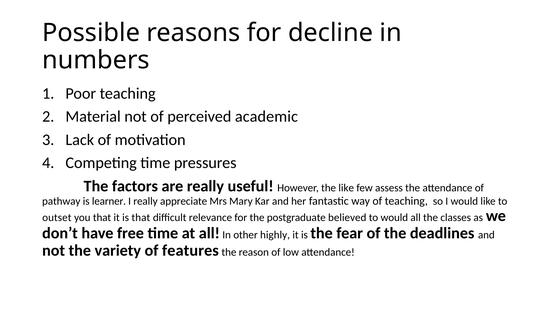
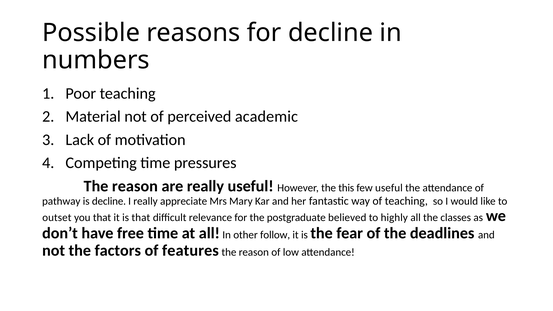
factors: factors -> reason (135, 186)
the like: like -> this (346, 188)
few assess: assess -> useful (389, 188)
is learner: learner -> decline (109, 201)
to would: would -> highly (394, 218)
highly: highly -> follow (275, 235)
variety: variety -> factors (118, 251)
